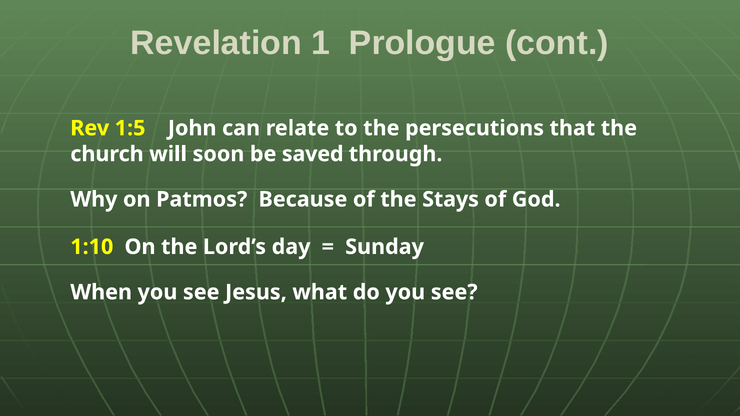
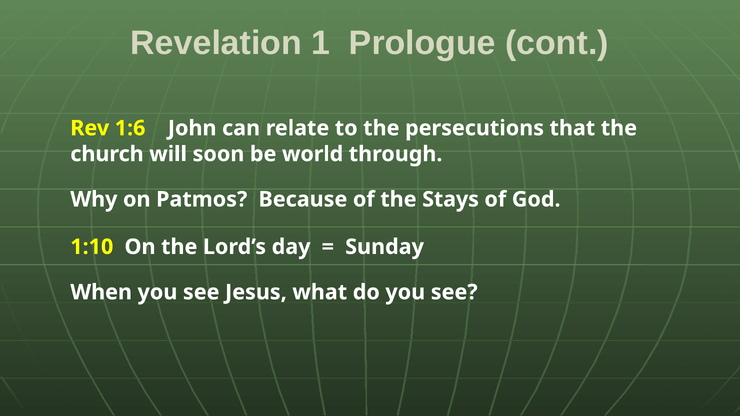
1:5: 1:5 -> 1:6 (130, 128)
saved: saved -> world (313, 154)
